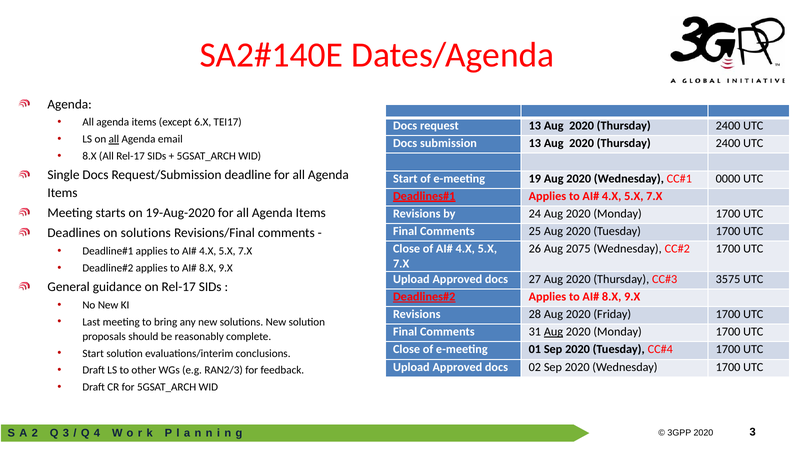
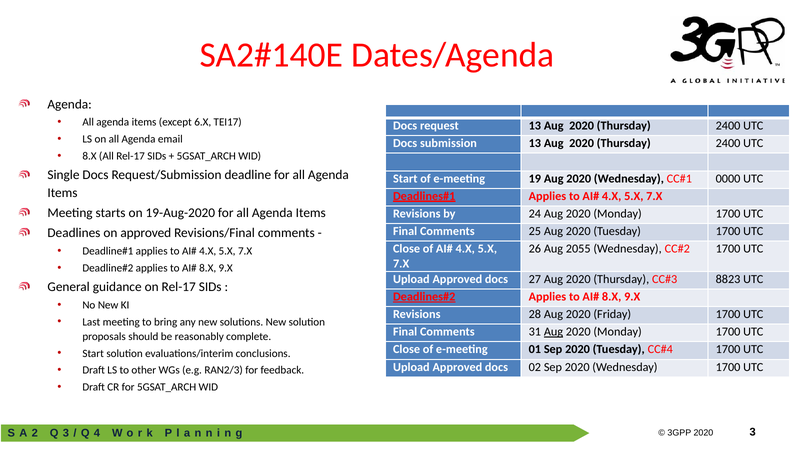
all underline: present -> none (114, 139)
on solutions: solutions -> approved (146, 233)
2075: 2075 -> 2055 (578, 249)
3575: 3575 -> 8823 (728, 279)
